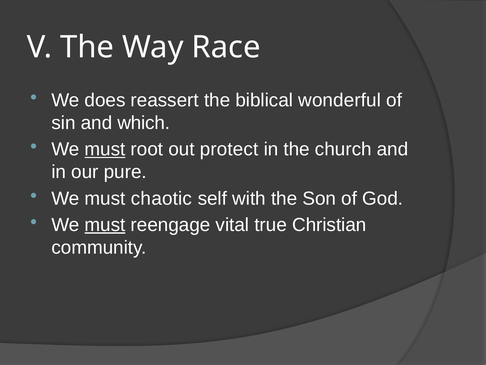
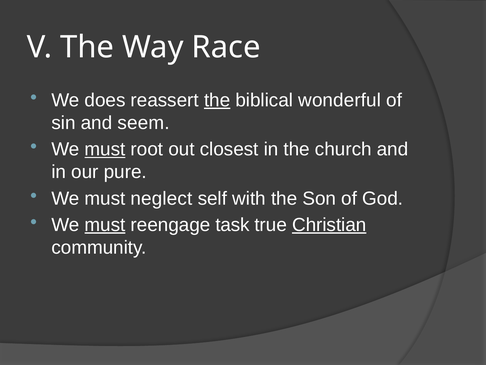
the underline: none -> present (217, 100)
which: which -> seem (144, 123)
protect: protect -> closest (229, 149)
chaotic: chaotic -> neglect (162, 198)
vital: vital -> task (232, 225)
Christian underline: none -> present (329, 225)
